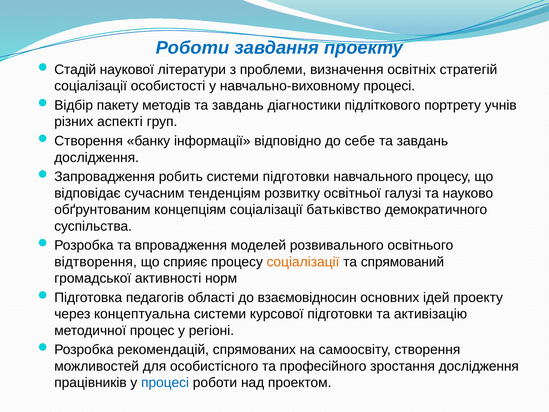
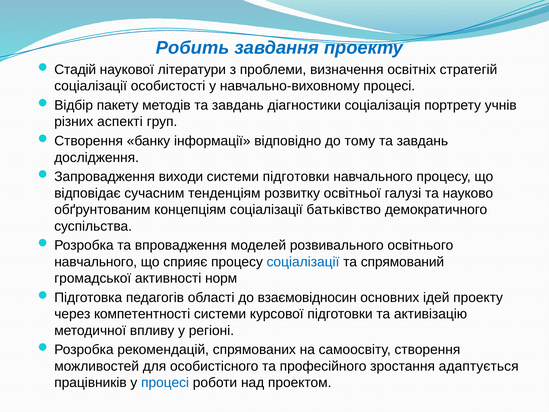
Роботи: Роботи -> Робить (193, 48)
підліткового: підліткового -> соціалізація (383, 105)
себе: себе -> тому (360, 141)
робить: робить -> виходи (181, 177)
відтворення: відтворення -> навчального (96, 262)
соціалізації colour: orange -> blue (303, 262)
концептуальна: концептуальна -> компетентності (142, 314)
процес: процес -> впливу (152, 330)
зростання дослідження: дослідження -> адаптується (479, 366)
